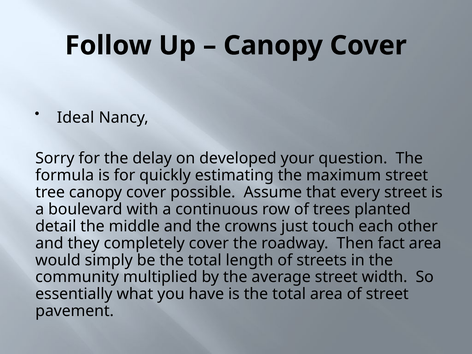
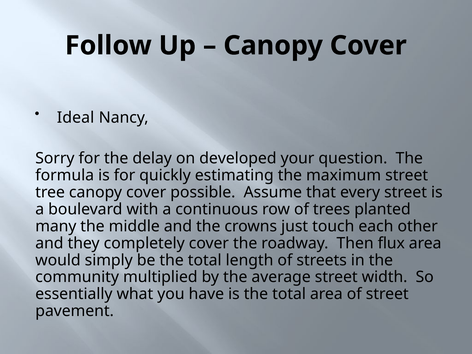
detail: detail -> many (56, 226)
fact: fact -> flux (391, 243)
